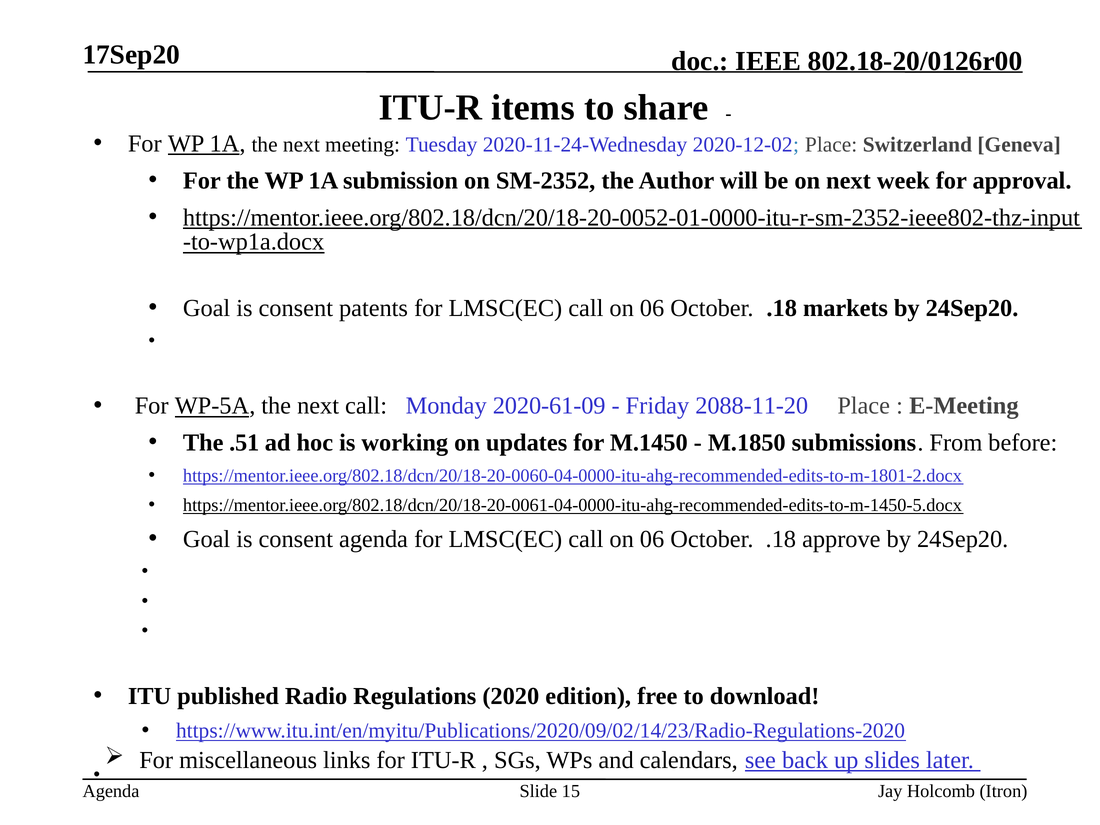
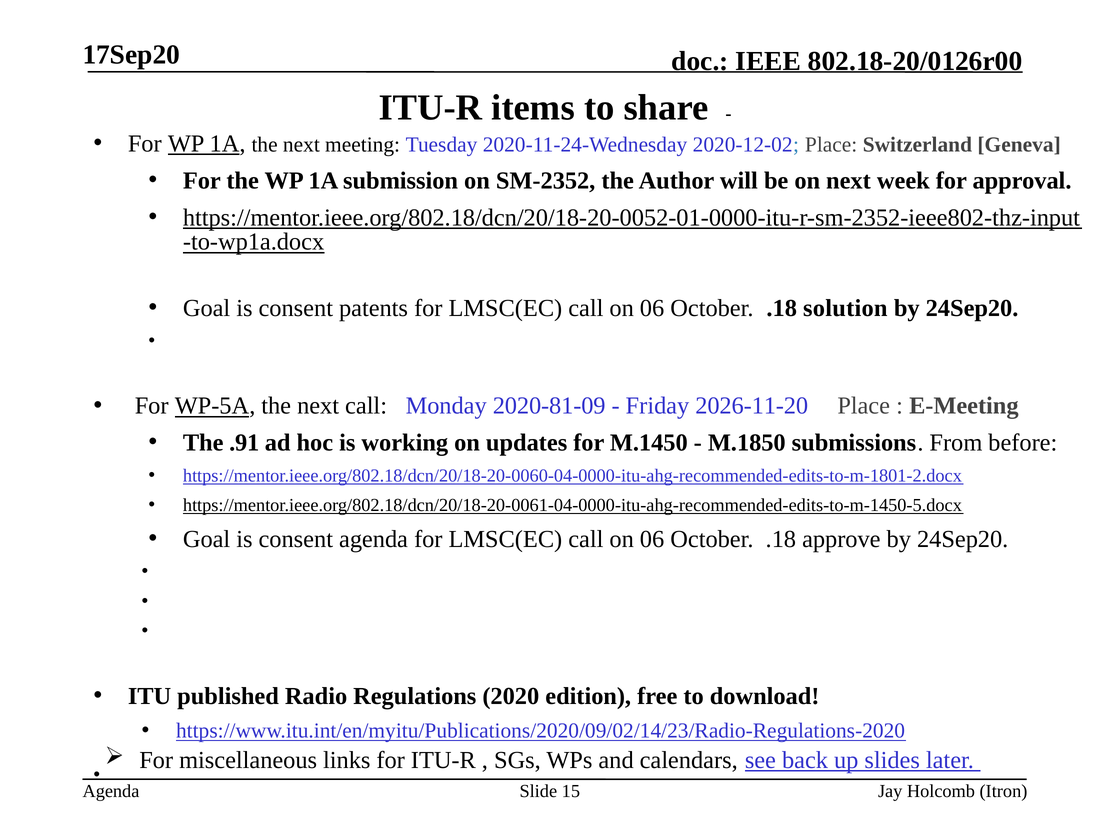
markets: markets -> solution (845, 308)
2020-61-09: 2020-61-09 -> 2020-81-09 (549, 406)
2088-11-20: 2088-11-20 -> 2026-11-20 (752, 406)
.51: .51 -> .91 (244, 443)
